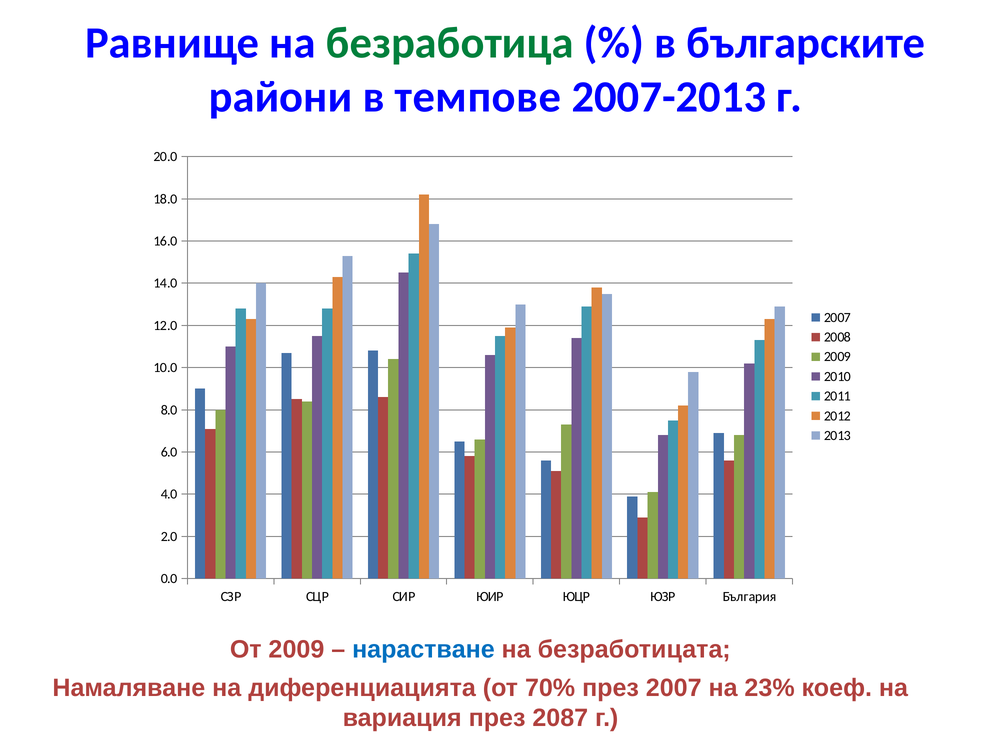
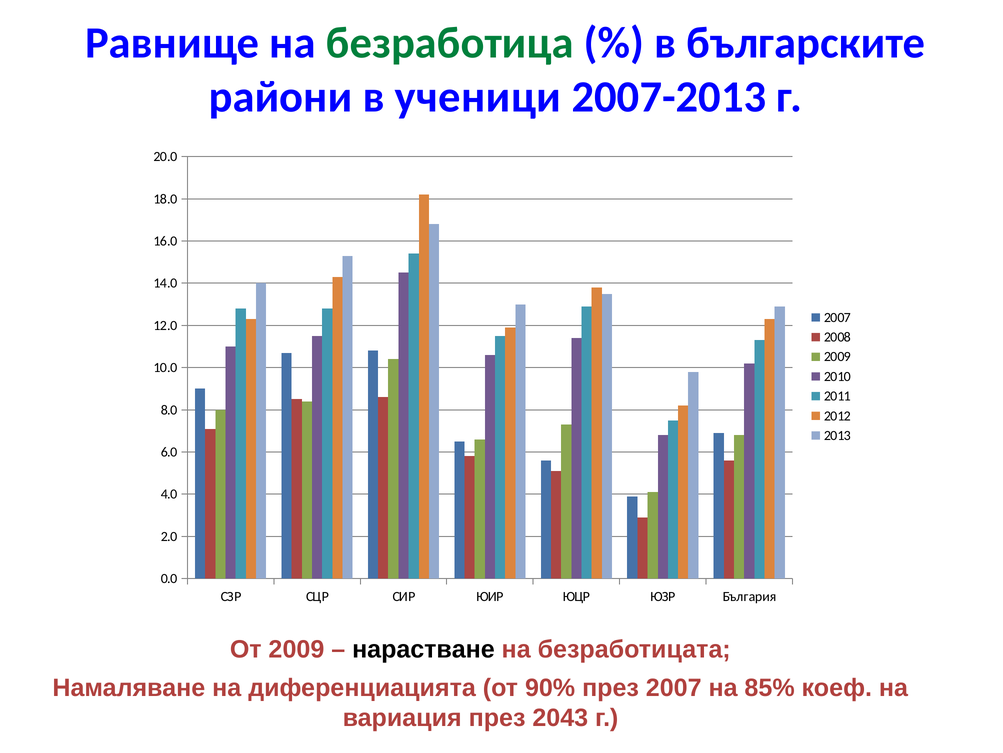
темпове: темпове -> ученици (478, 97)
нарастване colour: blue -> black (423, 649)
70%: 70% -> 90% (550, 687)
23%: 23% -> 85% (770, 687)
2087: 2087 -> 2043 (560, 717)
